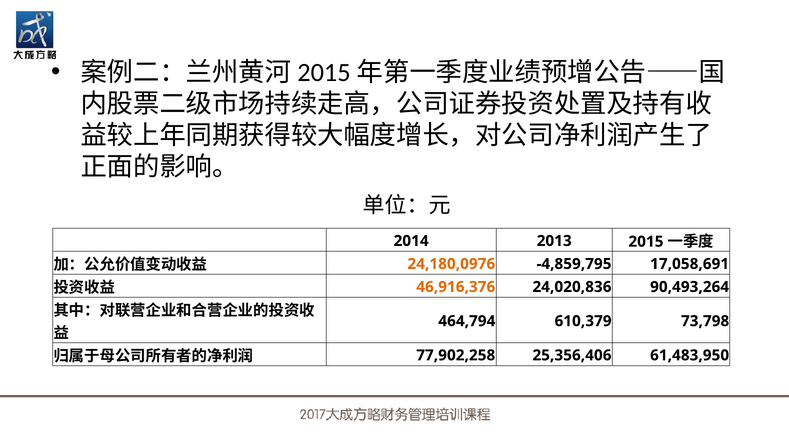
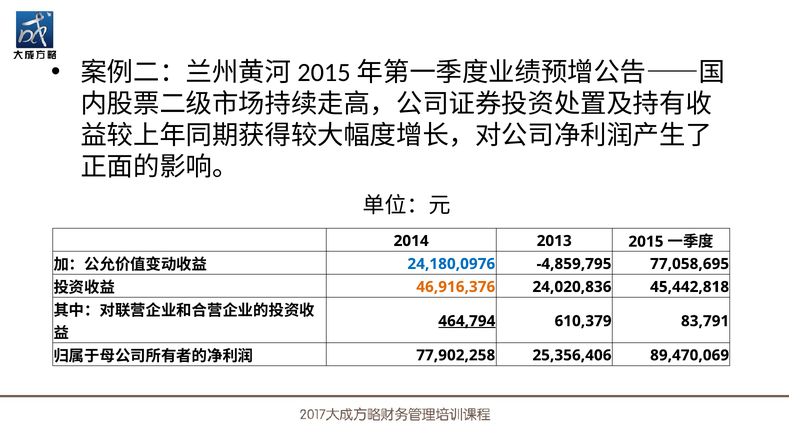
24,180,0976 colour: orange -> blue (451, 264)
17,058,691: 17,058,691 -> 77,058,695 (690, 264)
90,493,264: 90,493,264 -> 45,442,818 (690, 287)
464,794 underline: none -> present (467, 321)
73,798: 73,798 -> 83,791 (705, 321)
61,483,950: 61,483,950 -> 89,470,069 (690, 355)
